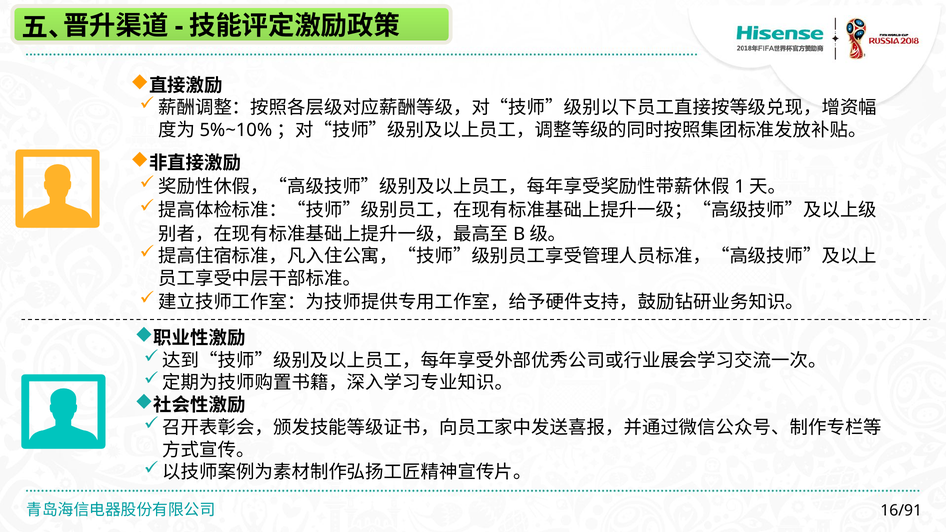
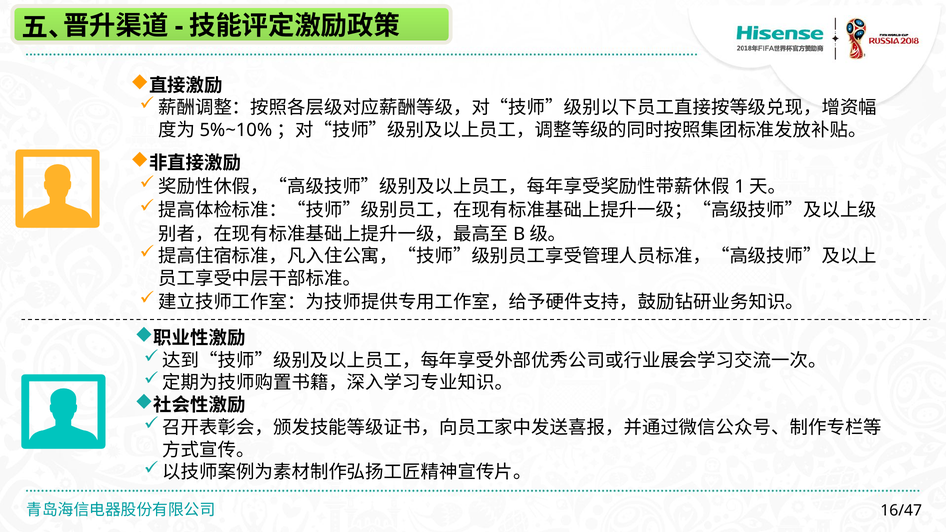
16/91: 16/91 -> 16/47 (901, 511)
